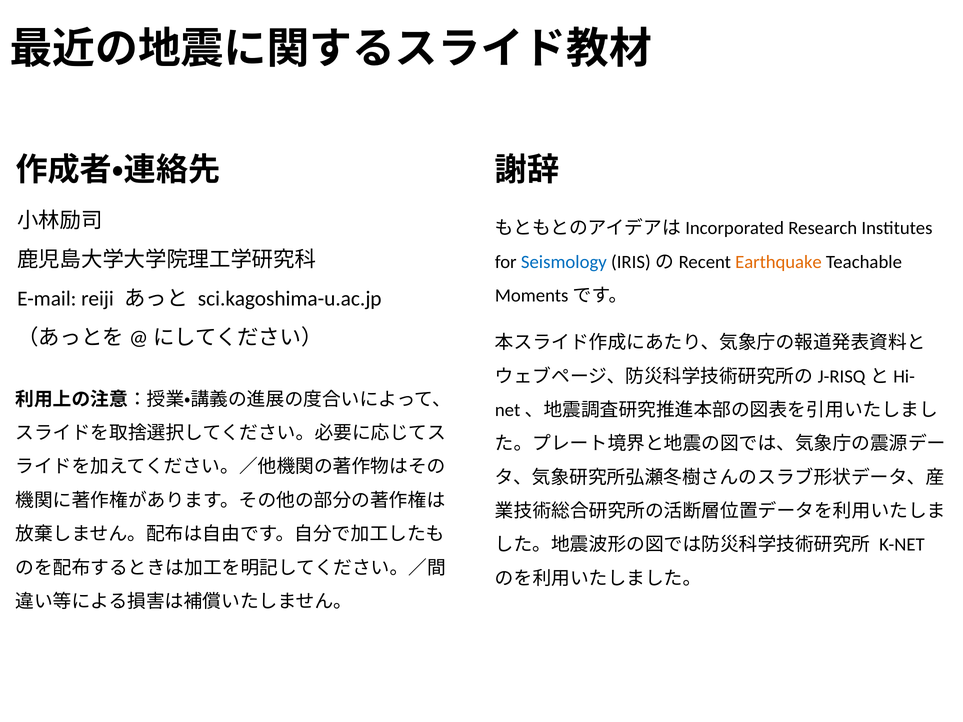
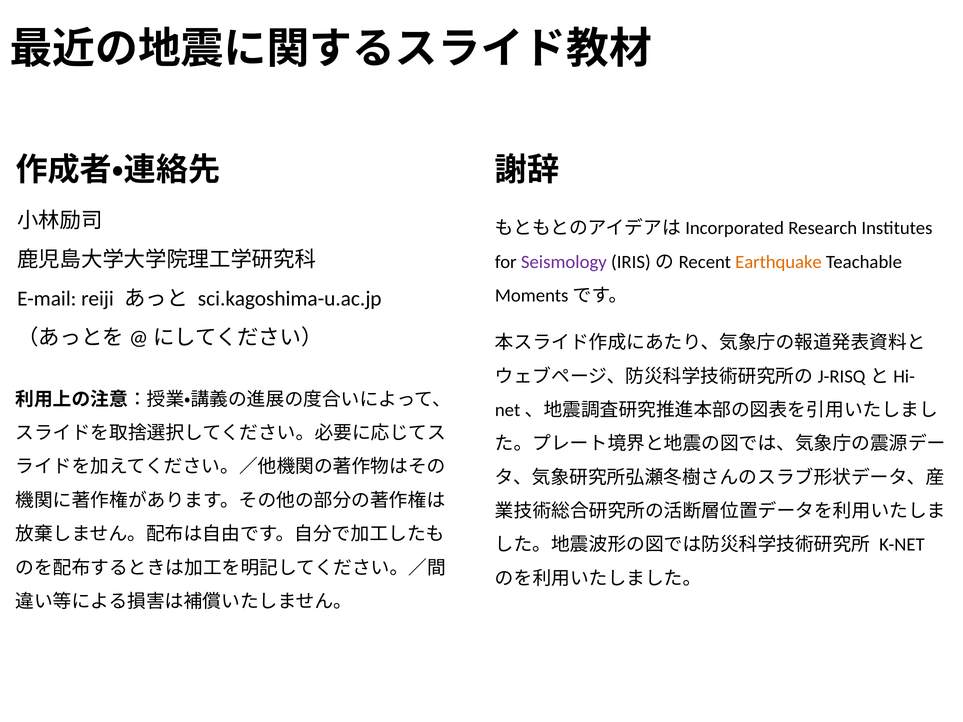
Seismology colour: blue -> purple (564, 262)
